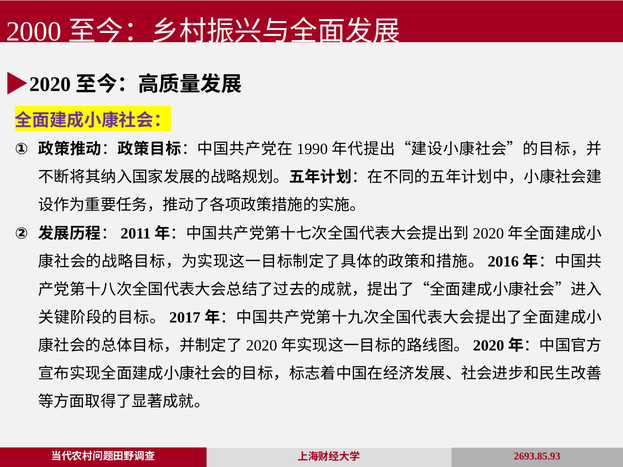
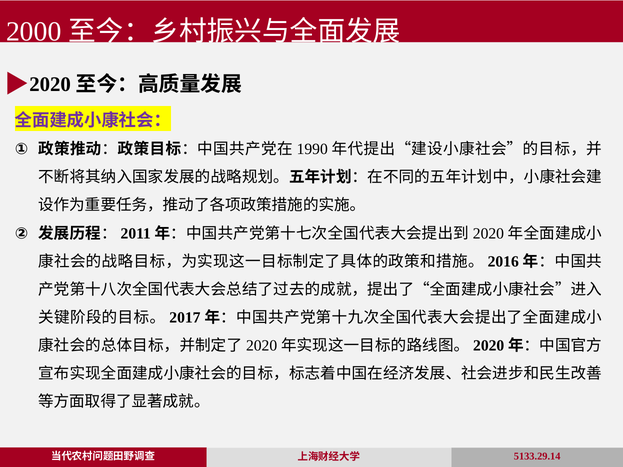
2693.85.93: 2693.85.93 -> 5133.29.14 (537, 457)
